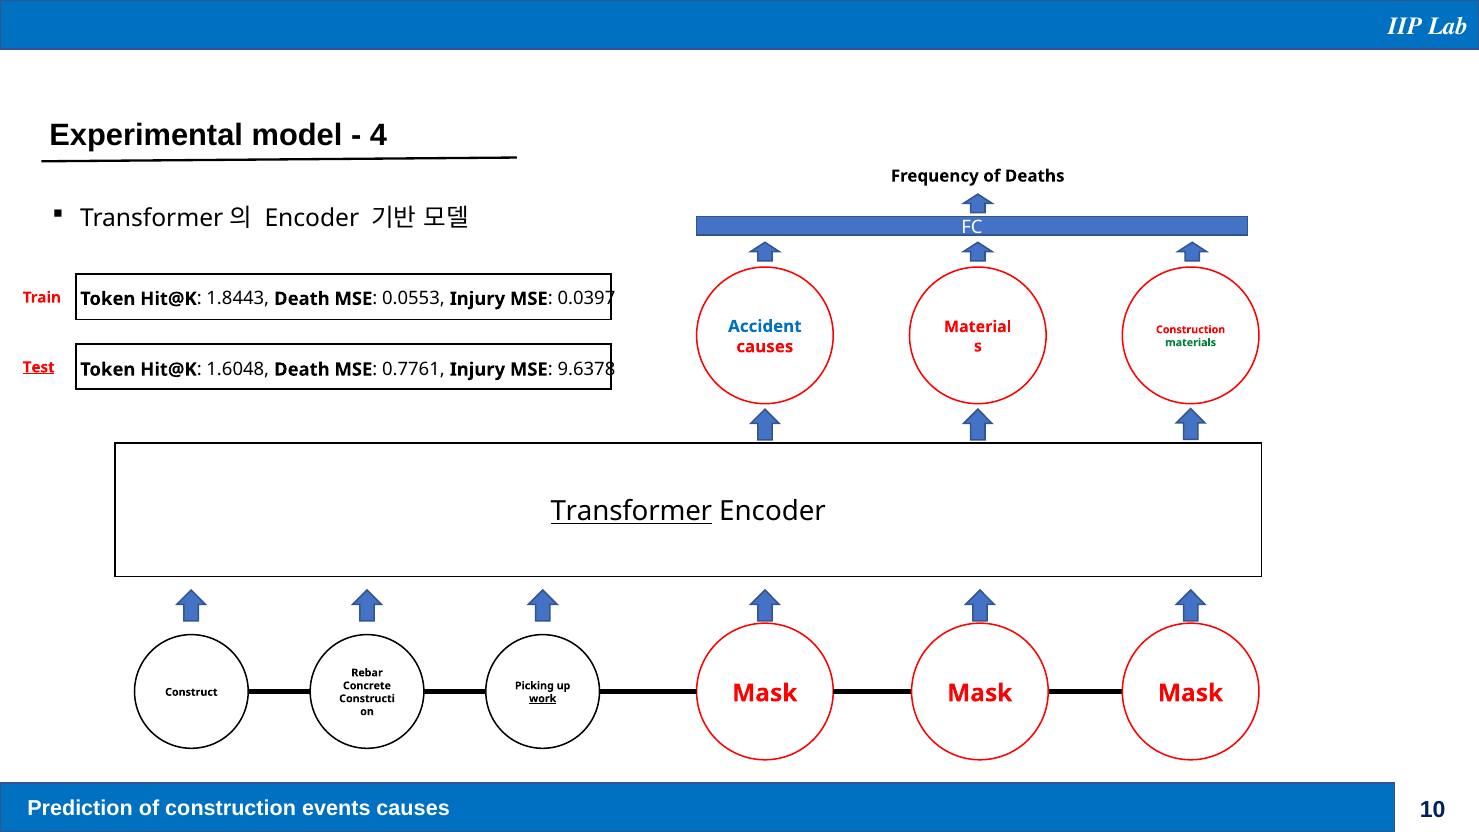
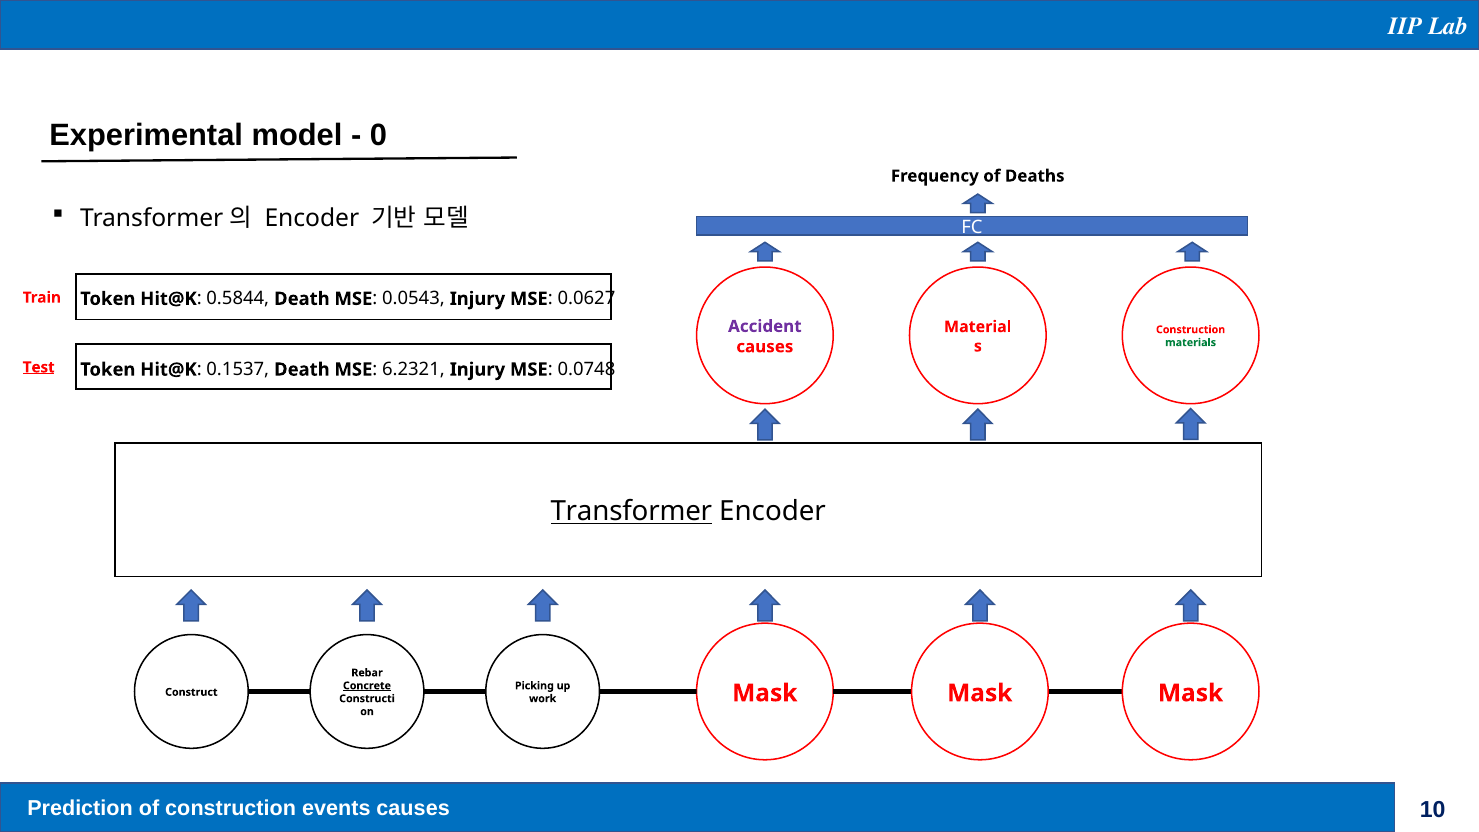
4: 4 -> 0 (378, 136)
1.8443: 1.8443 -> 0.5844 (238, 299)
0.0553: 0.0553 -> 0.0543 (413, 299)
0.0397: 0.0397 -> 0.0627 (586, 299)
Accident colour: blue -> purple (765, 326)
1.6048: 1.6048 -> 0.1537 (238, 370)
0.7761: 0.7761 -> 6.2321 (413, 370)
9.6378: 9.6378 -> 0.0748 (586, 370)
Concrete underline: none -> present (367, 686)
work underline: present -> none (543, 699)
